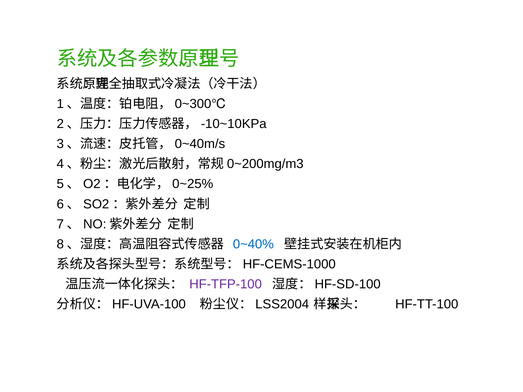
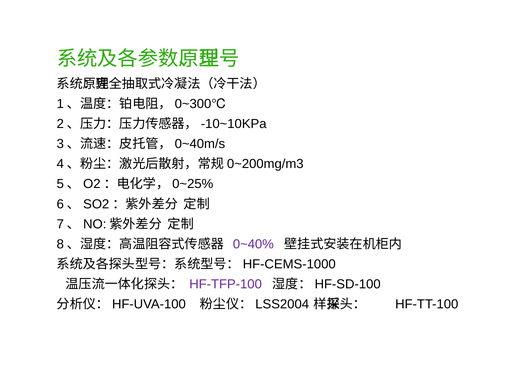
0~40% colour: blue -> purple (253, 244)
